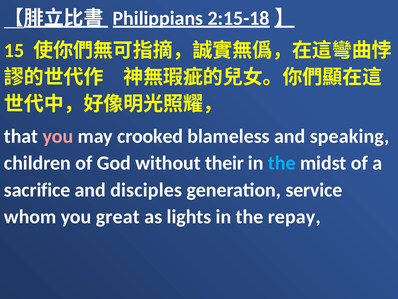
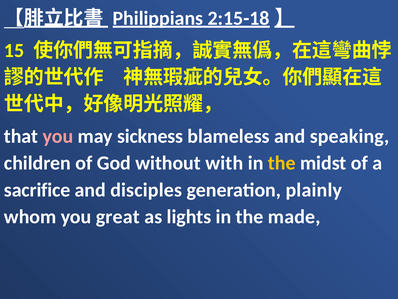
crooked: crooked -> sickness (150, 136)
their: their -> with (224, 163)
the colour: light blue -> yellow (282, 163)
service: service -> plainly (314, 190)
repay: repay -> made (294, 216)
